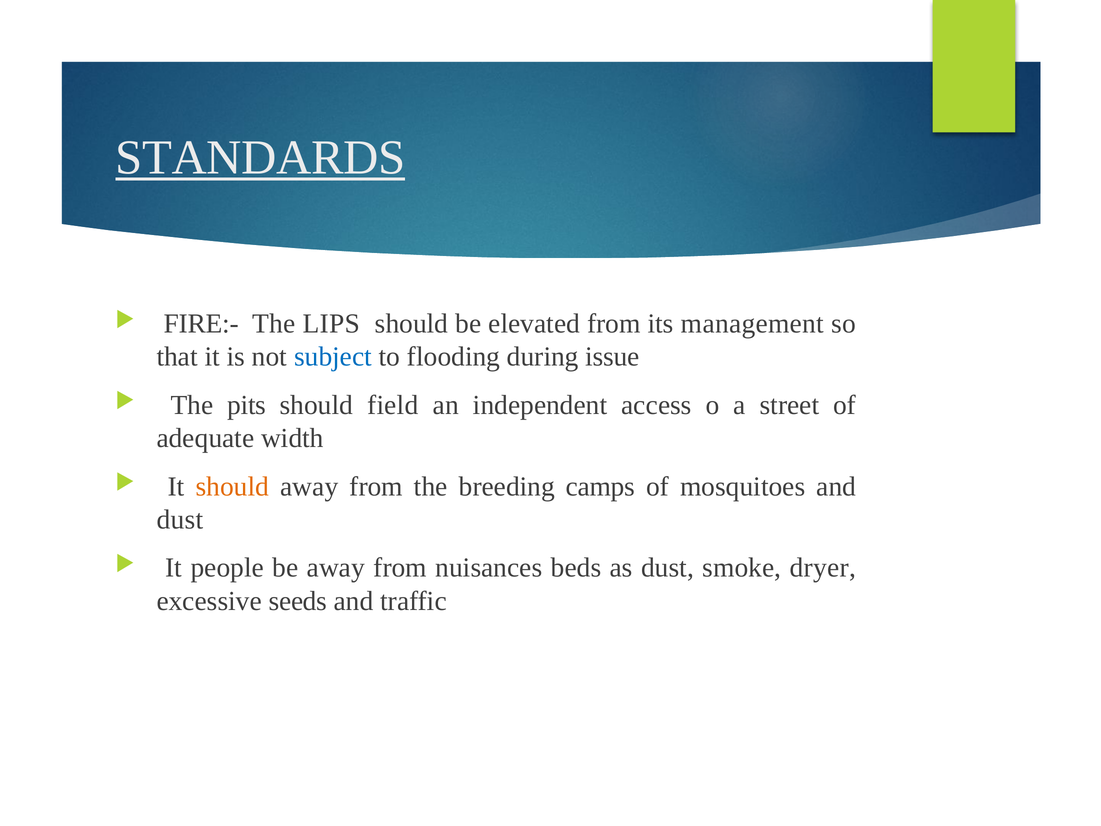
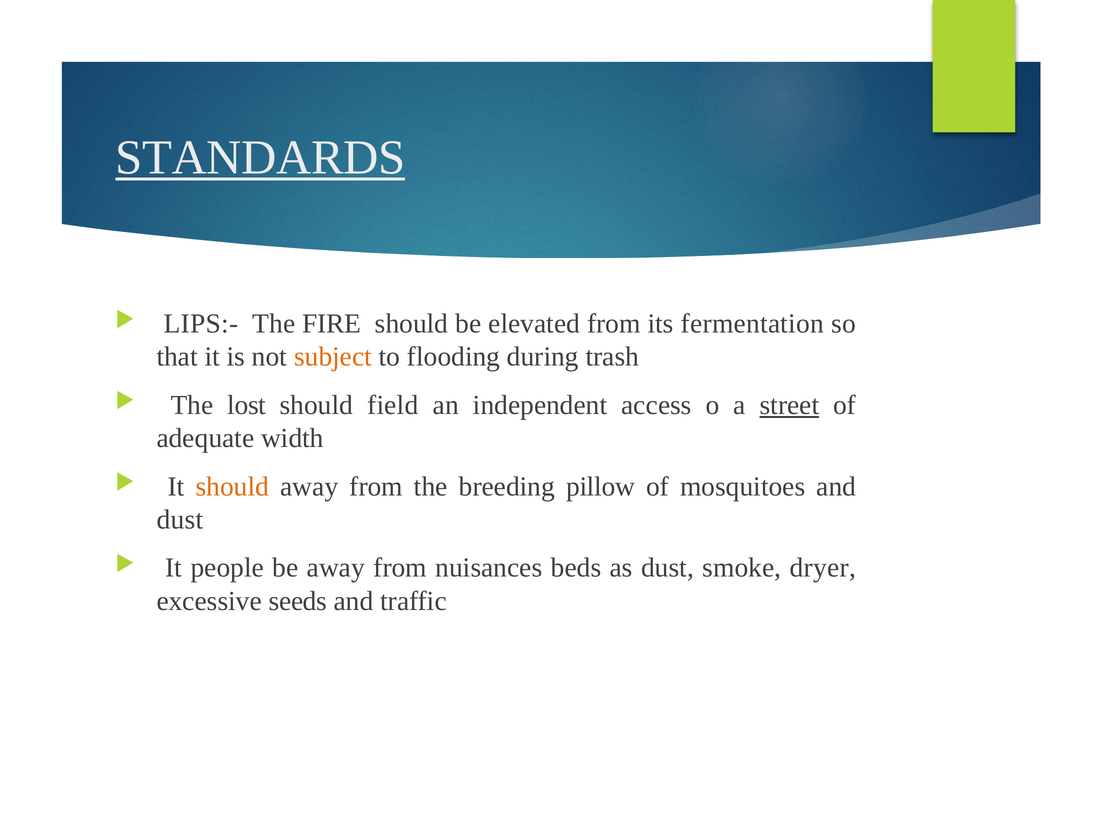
FIRE:-: FIRE:- -> LIPS:- (201, 324)
LIPS: LIPS -> FIRE (332, 324)
management: management -> fermentation (752, 324)
subject colour: blue -> orange (333, 357)
issue: issue -> trash (612, 357)
pits: pits -> lost (247, 405)
street underline: none -> present (789, 405)
camps: camps -> pillow (601, 486)
